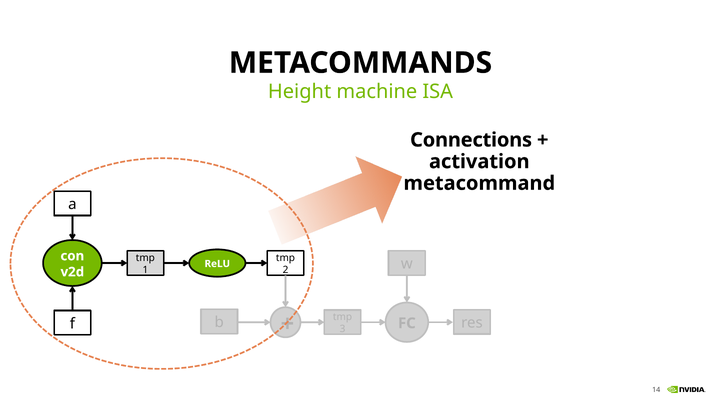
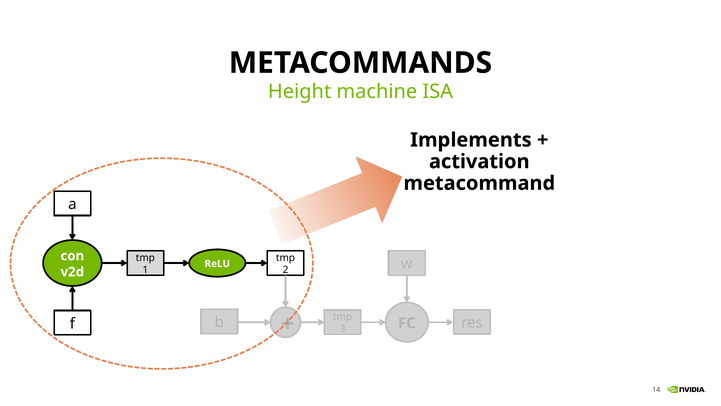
Connections: Connections -> Implements (471, 140)
